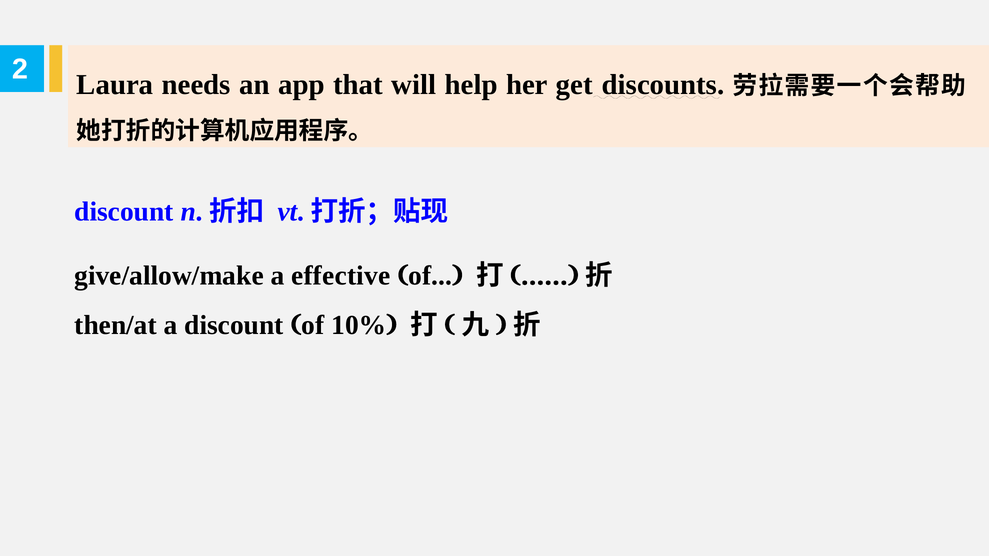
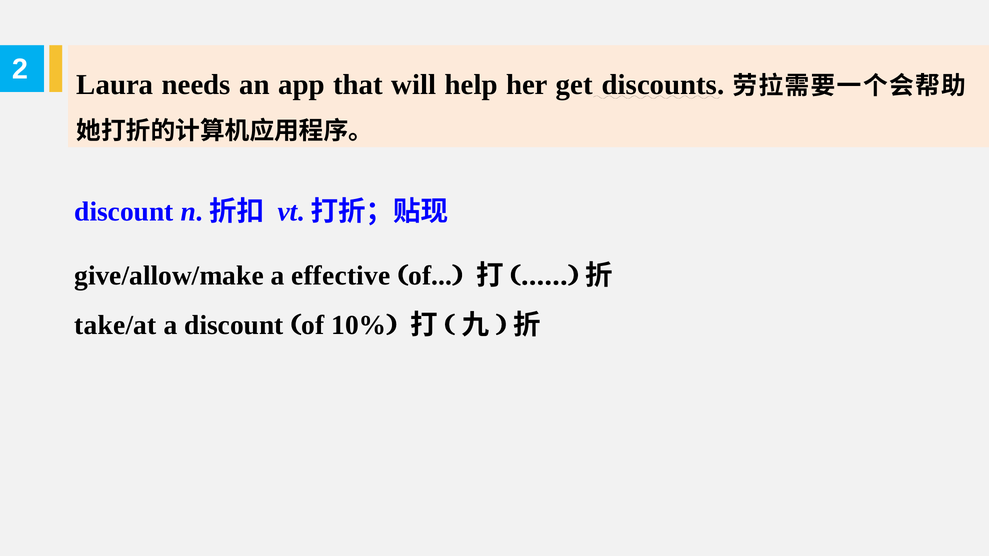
then/at: then/at -> take/at (115, 325)
